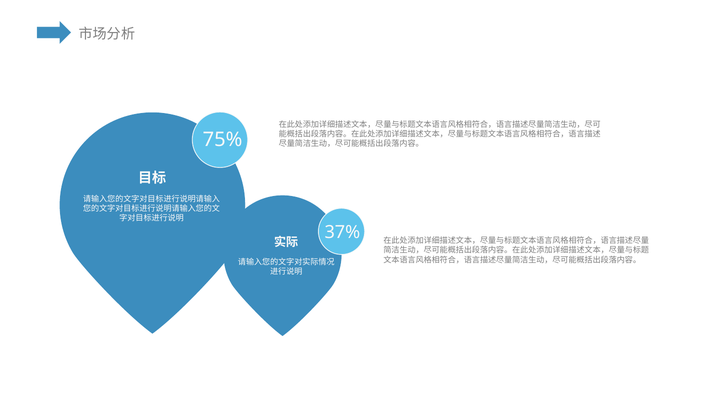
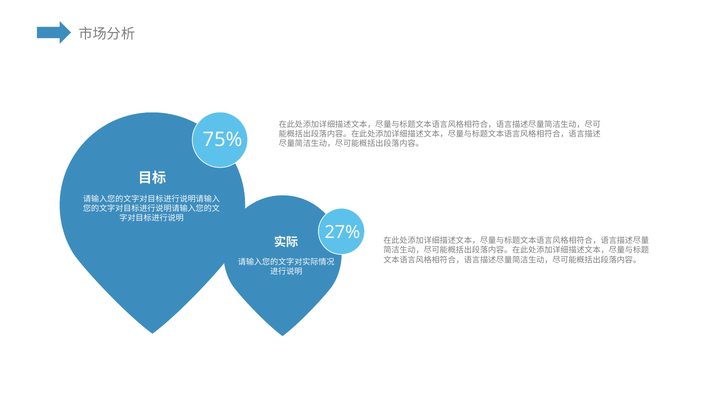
37%: 37% -> 27% (342, 233)
